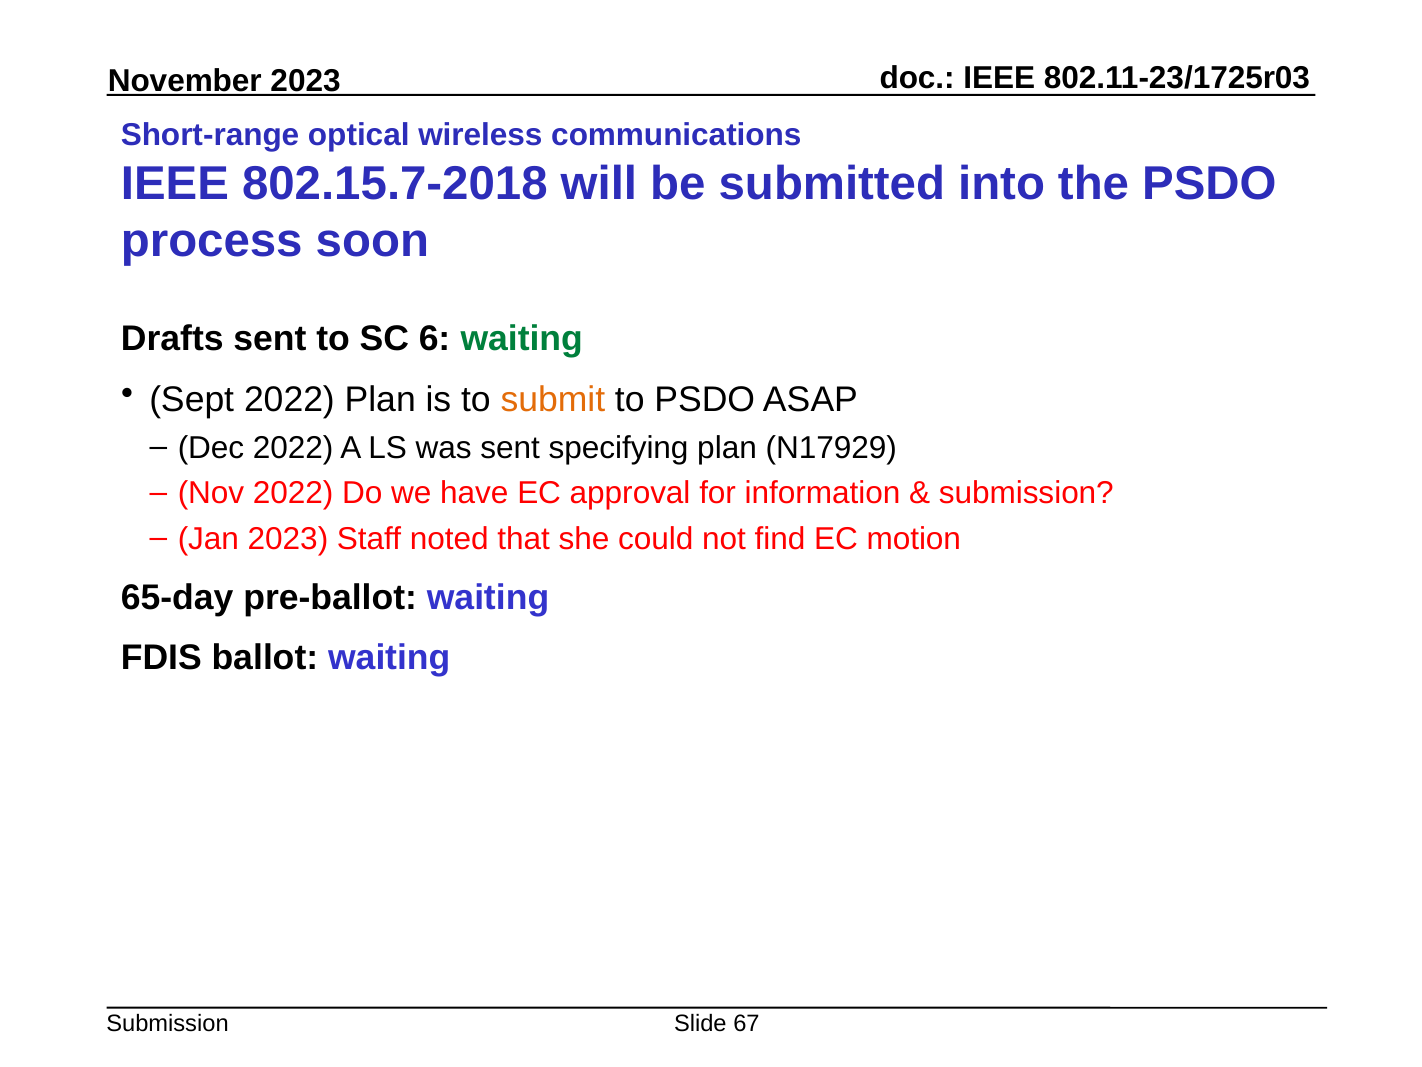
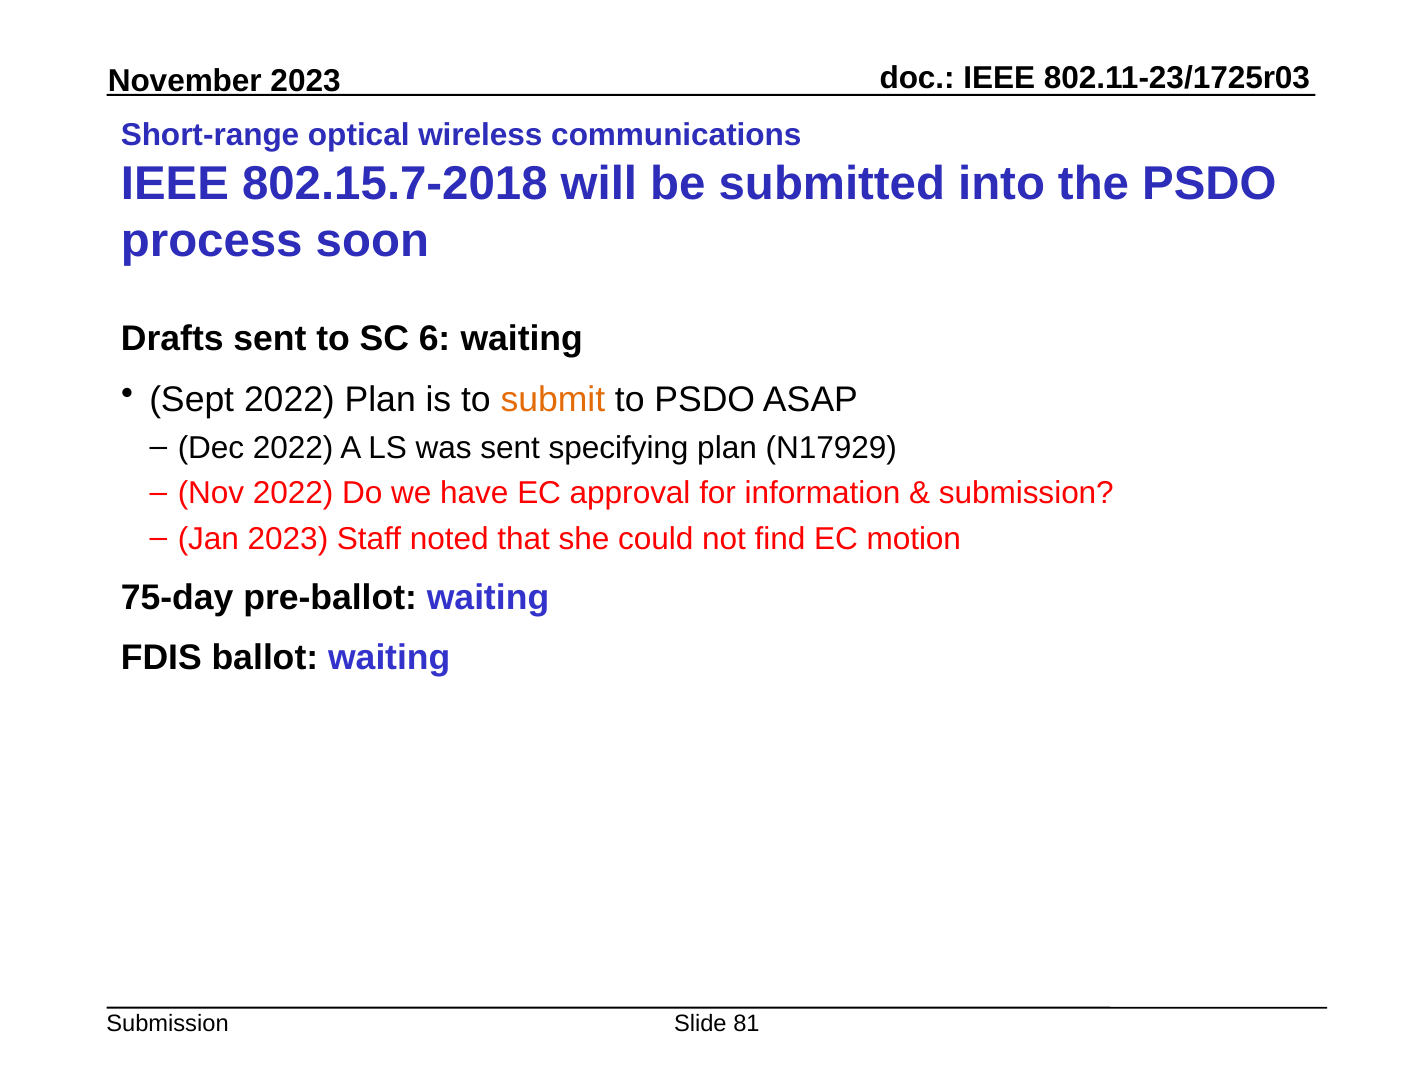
waiting colour: green -> black (522, 339)
65-day: 65-day -> 75-day (177, 597)
67: 67 -> 81 (747, 1023)
